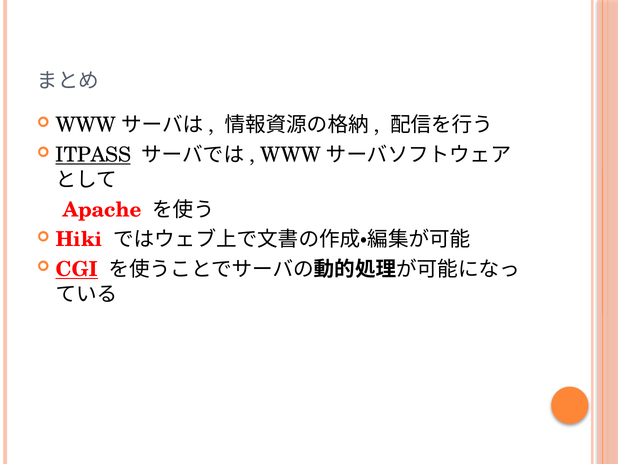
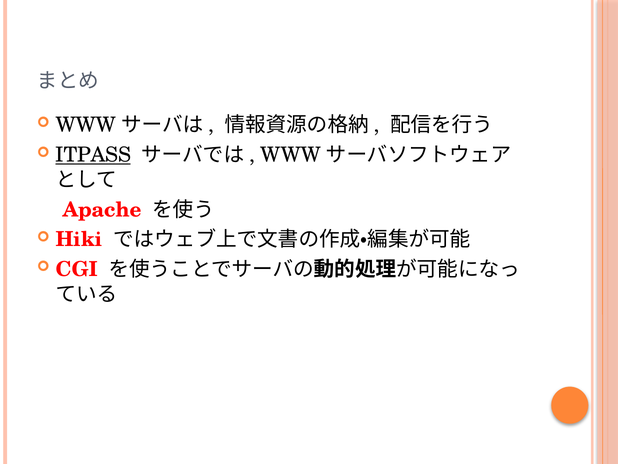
CGI underline: present -> none (77, 269)
